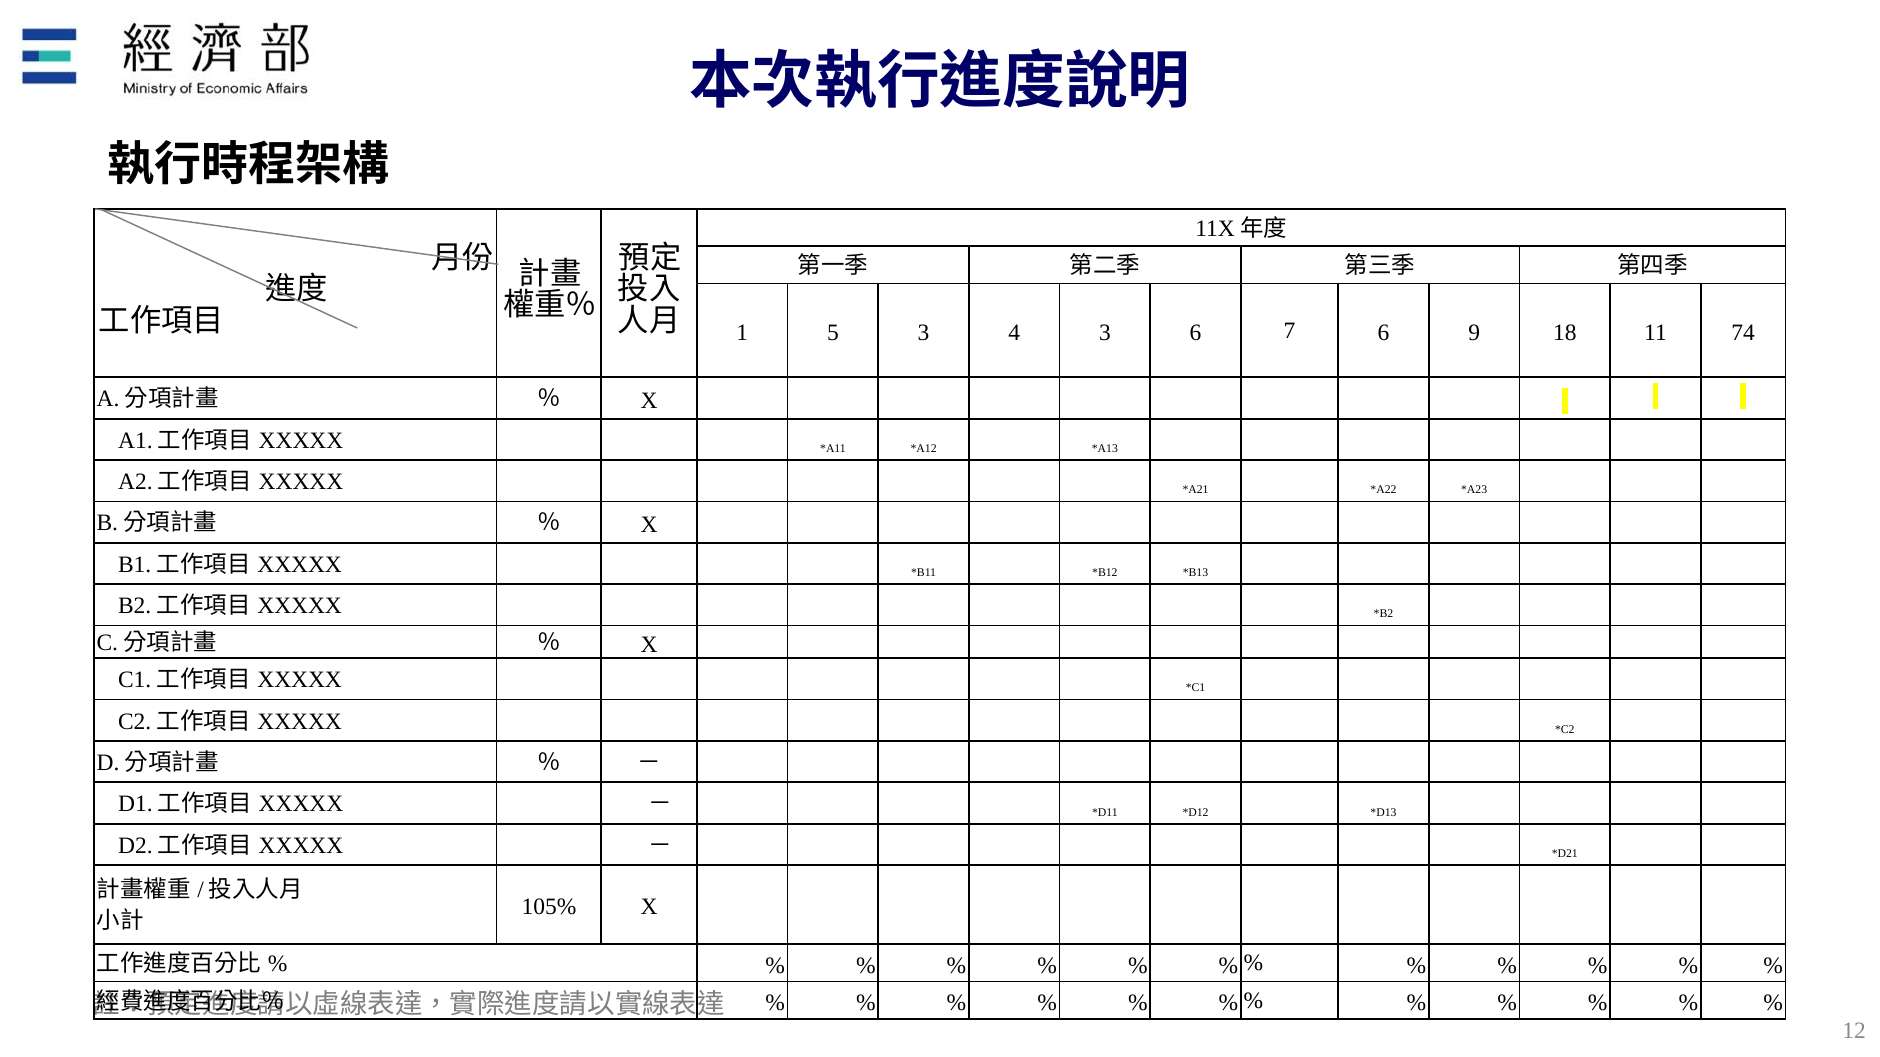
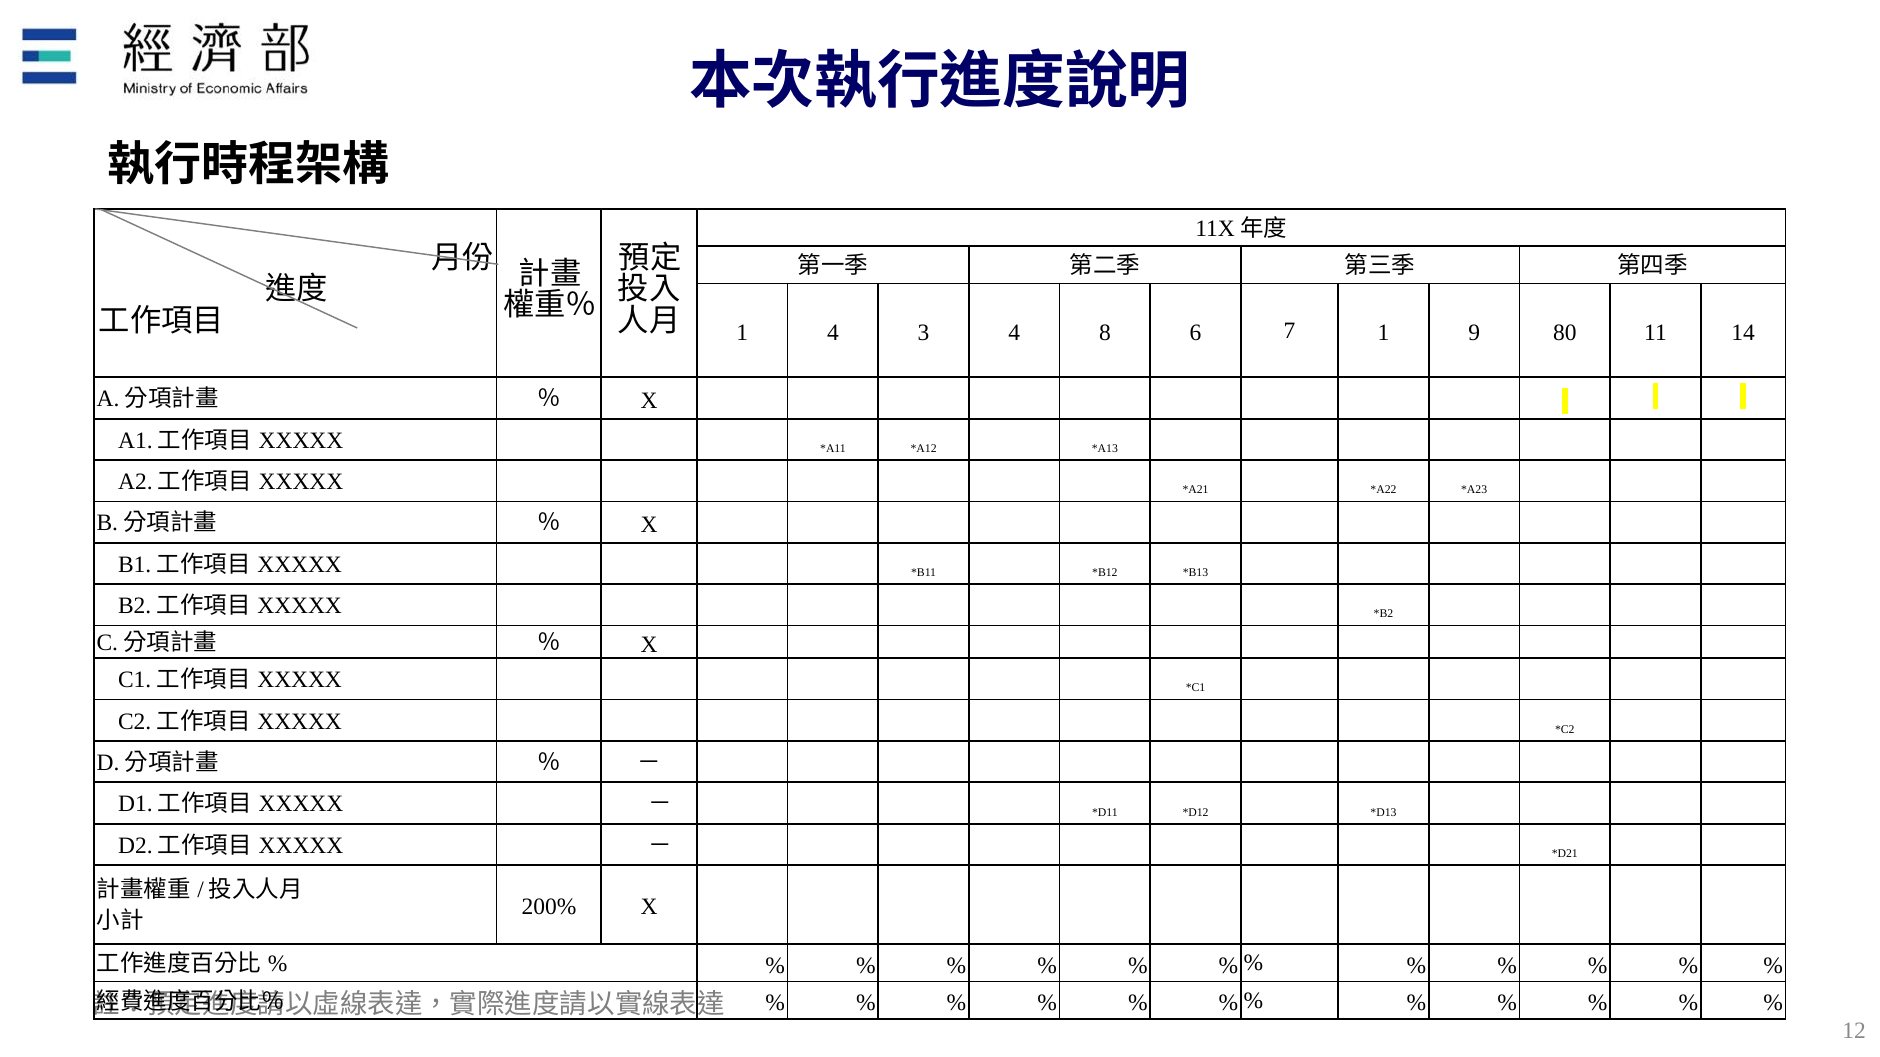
1 5: 5 -> 4 (833, 333)
4 3: 3 -> 8 (1105, 333)
7 6: 6 -> 1 (1383, 333)
18: 18 -> 80 (1565, 333)
74: 74 -> 14 (1743, 333)
105%: 105% -> 200% (549, 908)
